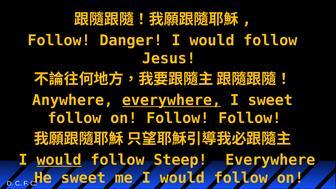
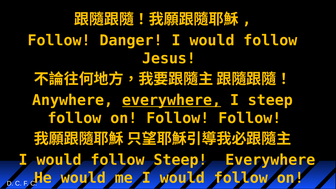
I sweet: sweet -> steep (270, 100)
would underline: present -> none (59, 160)
sweet: sweet -> would (83, 178)
